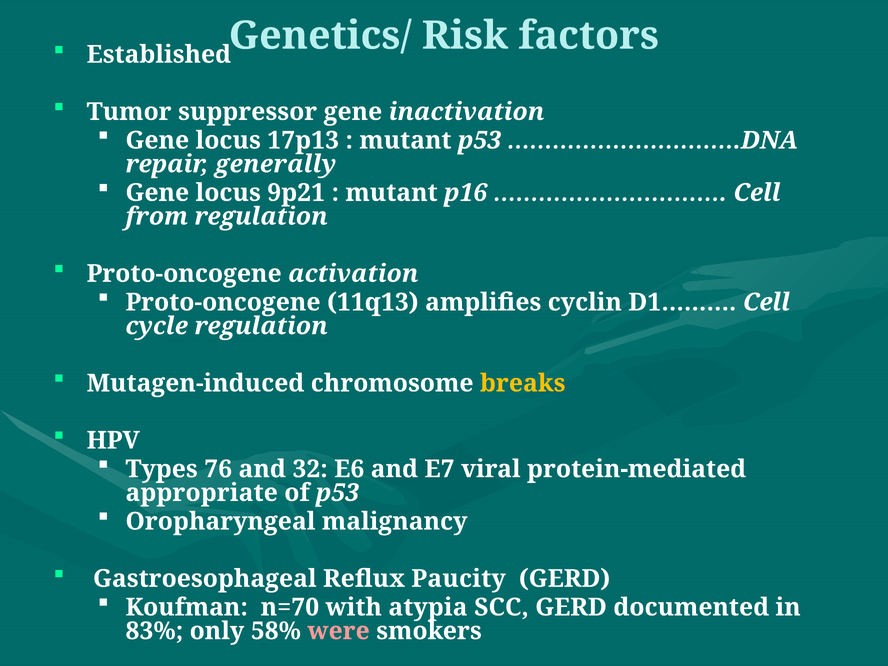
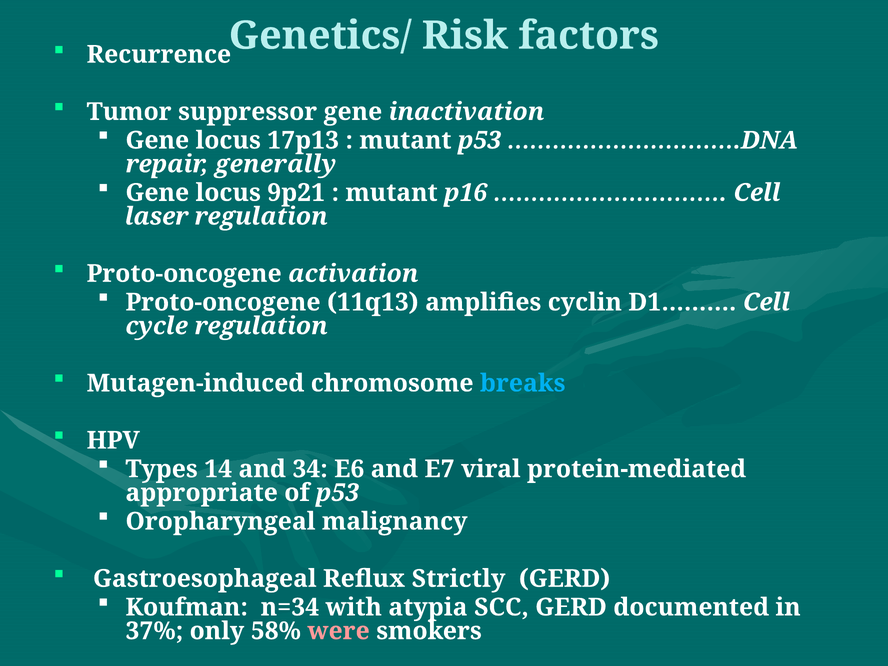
Established: Established -> Recurrence (159, 55)
from: from -> laser (157, 216)
breaks colour: yellow -> light blue (523, 383)
76: 76 -> 14 (218, 469)
32: 32 -> 34 (310, 469)
Paucity: Paucity -> Strictly (459, 579)
n=70: n=70 -> n=34 (290, 607)
83%: 83% -> 37% (154, 631)
